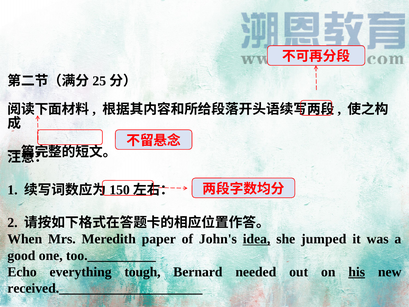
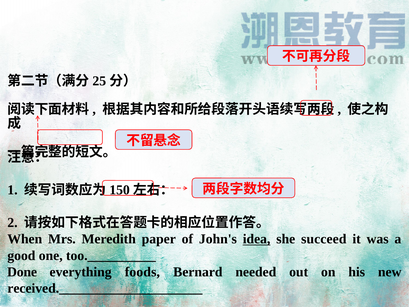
jumped: jumped -> succeed (324, 239)
Echo: Echo -> Done (22, 272)
tough: tough -> foods (142, 272)
his underline: present -> none (357, 272)
